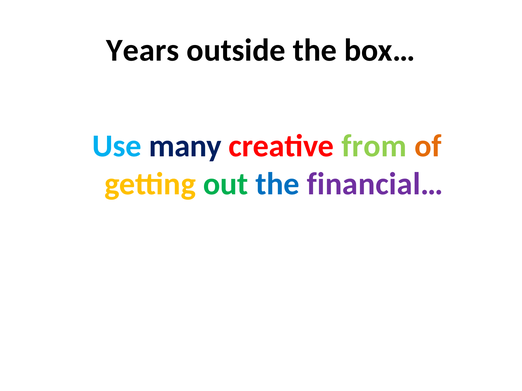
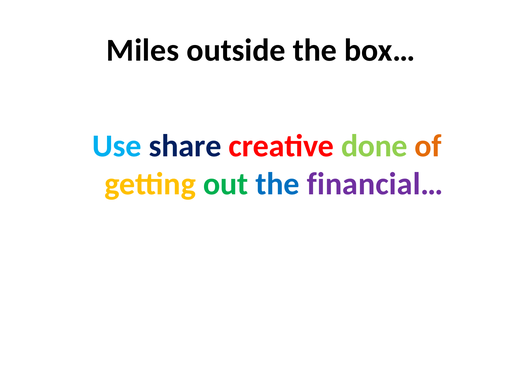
Years: Years -> Miles (143, 51)
many: many -> share (185, 146)
from: from -> done (374, 146)
